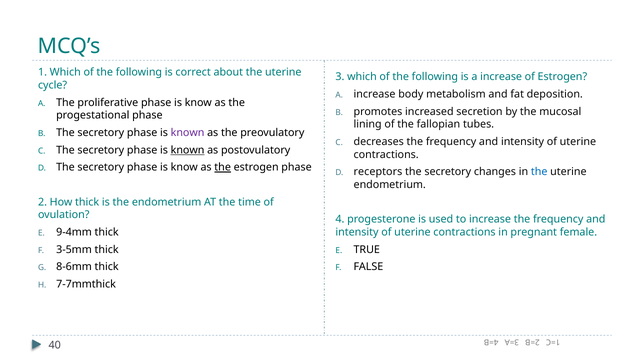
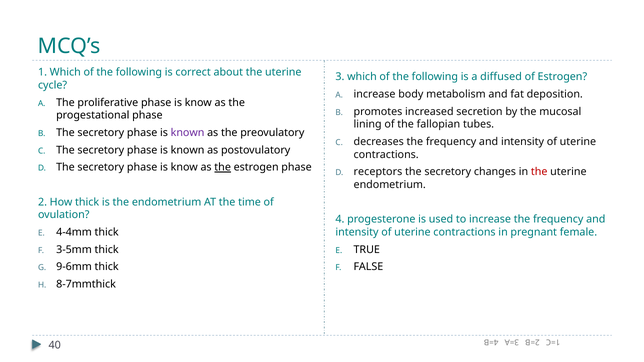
is a increase: increase -> diffused (501, 77)
known underline: present -> none (188, 150)
the colour: blue -> red (539, 172)
9-4mm: 9-4mm -> 4-4mm (74, 232)
8-6mm: 8-6mm -> 9-6mm (74, 267)
7-7mmthick: 7-7mmthick -> 8-7mmthick (86, 285)
